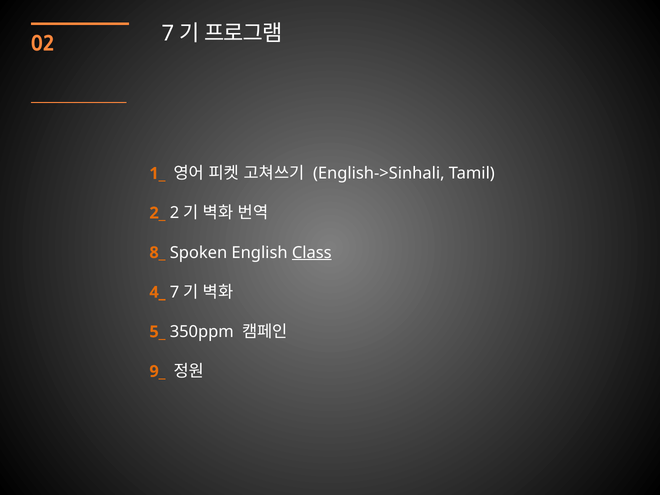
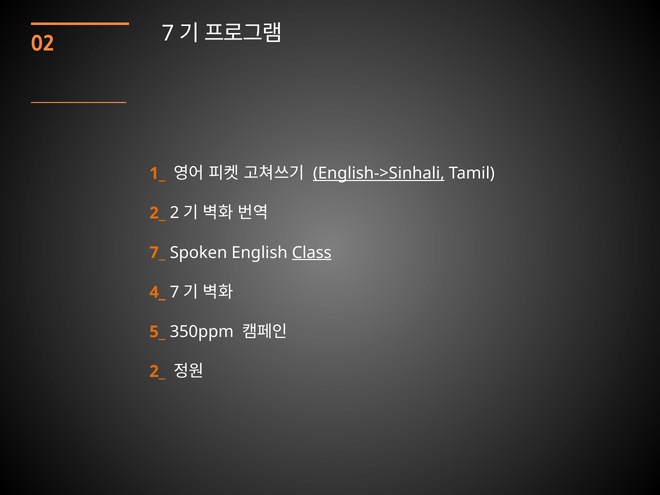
English->Sinhali underline: none -> present (379, 173)
8_: 8_ -> 7_ (157, 253)
9_: 9_ -> 2_ (157, 371)
